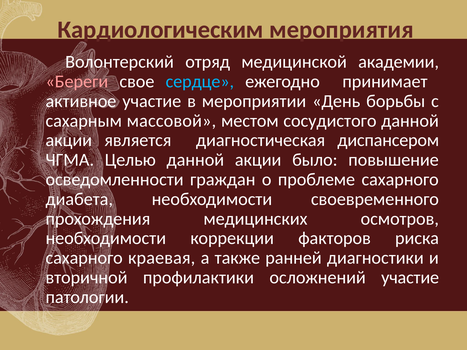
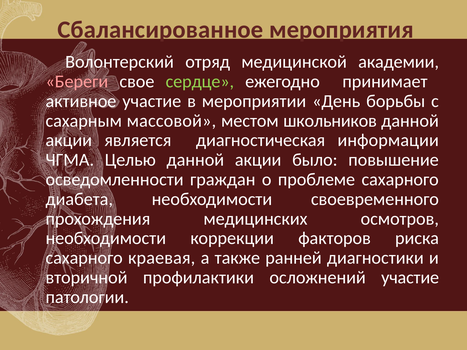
Кардиологическим: Кардиологическим -> Сбалансированное (160, 30)
сердце colour: light blue -> light green (200, 82)
сосудистого: сосудистого -> школьников (330, 121)
диспансером: диспансером -> информации (388, 140)
